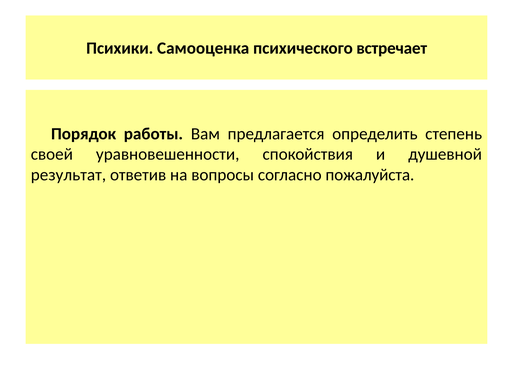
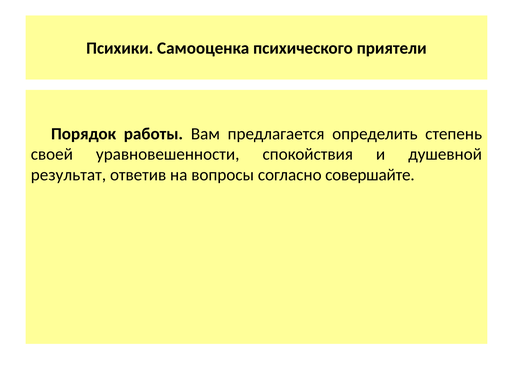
встречает: встречает -> приятели (392, 48)
пожалуйста: пожалуйста -> совершайте (370, 175)
